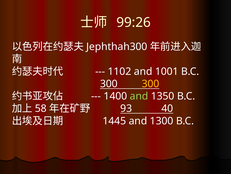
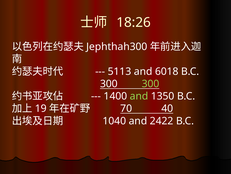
99:26: 99:26 -> 18:26 (134, 22)
1102: 1102 -> 5113 (119, 71)
1001: 1001 -> 6018 (167, 71)
300 colour: yellow -> light green (150, 83)
58: 58 -> 19 (41, 108)
93: 93 -> 70 (126, 108)
1445: 1445 -> 1040 (114, 120)
1300: 1300 -> 2422 (162, 120)
